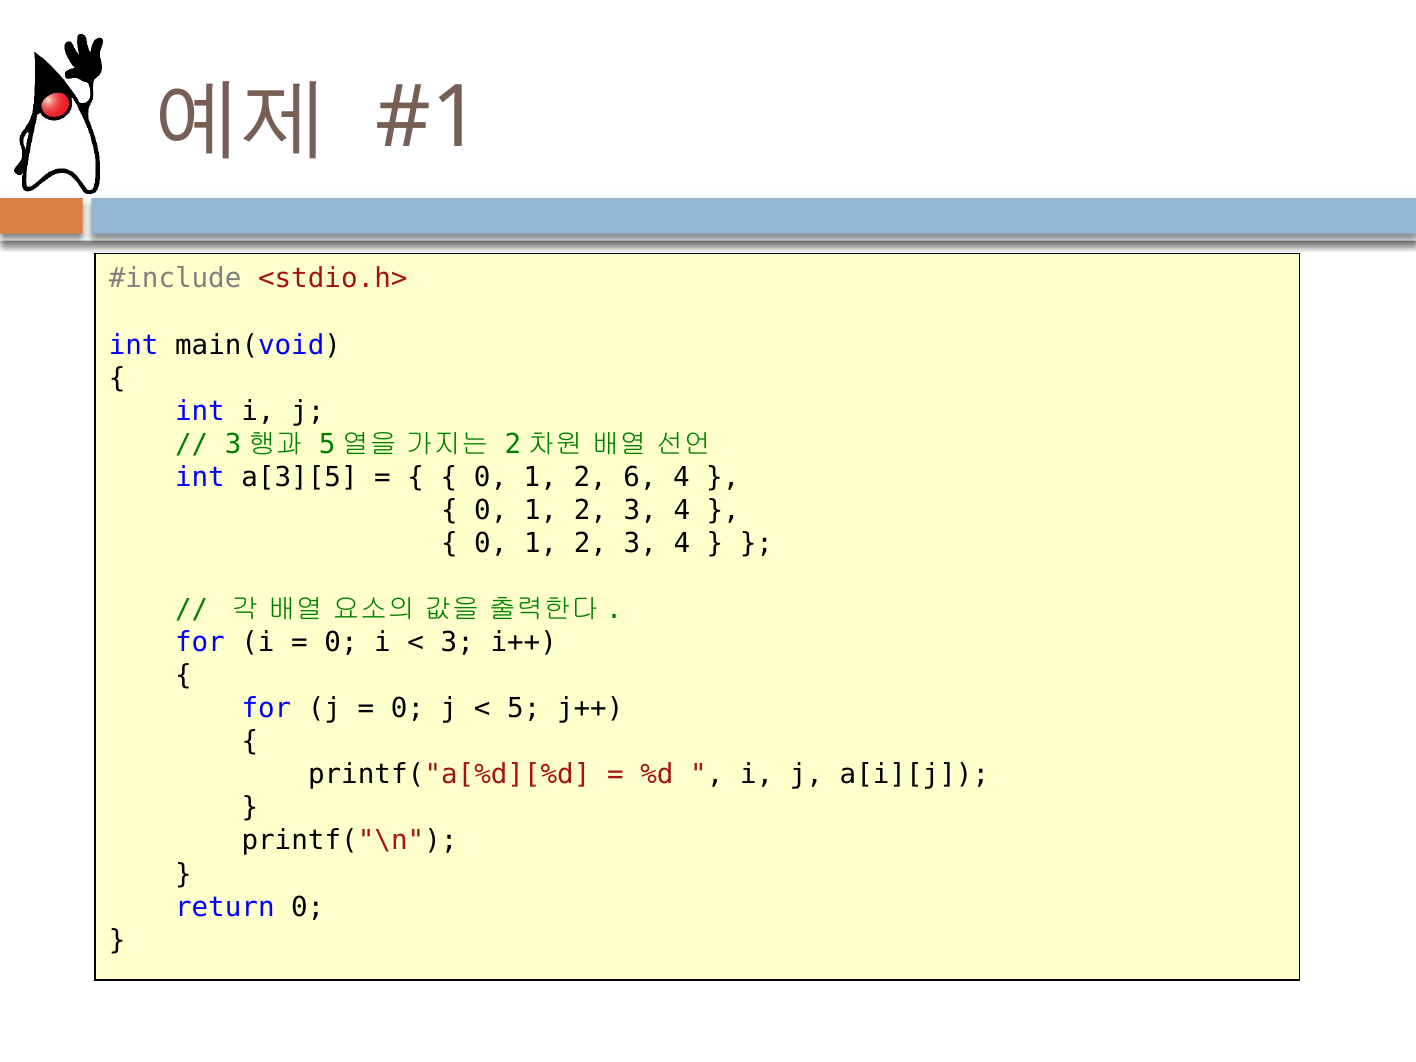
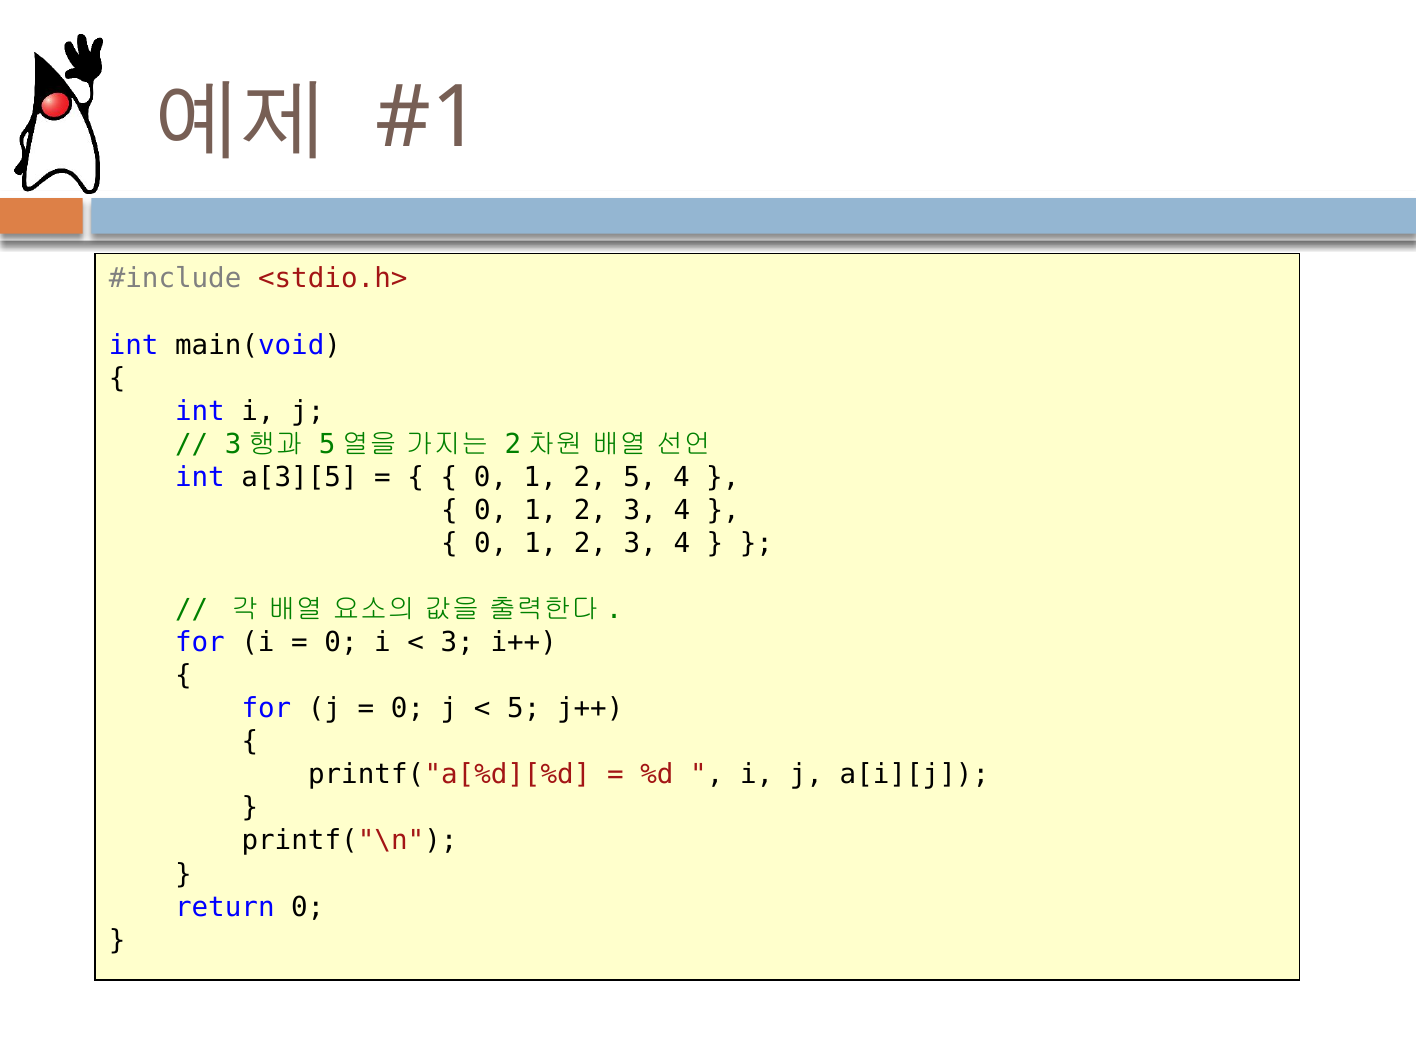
2 6: 6 -> 5 (640, 477)
